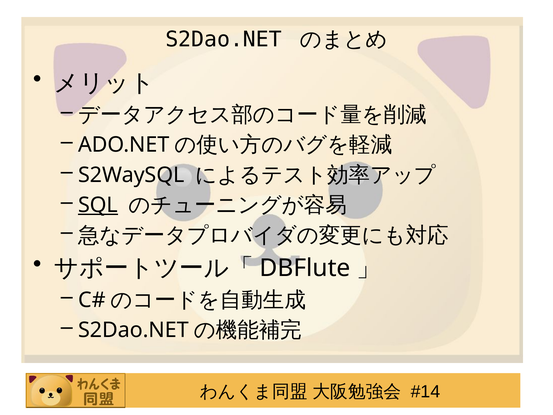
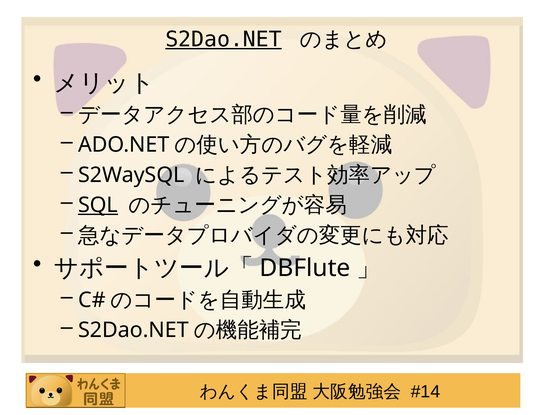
S2Dao.NET underline: none -> present (224, 39)
